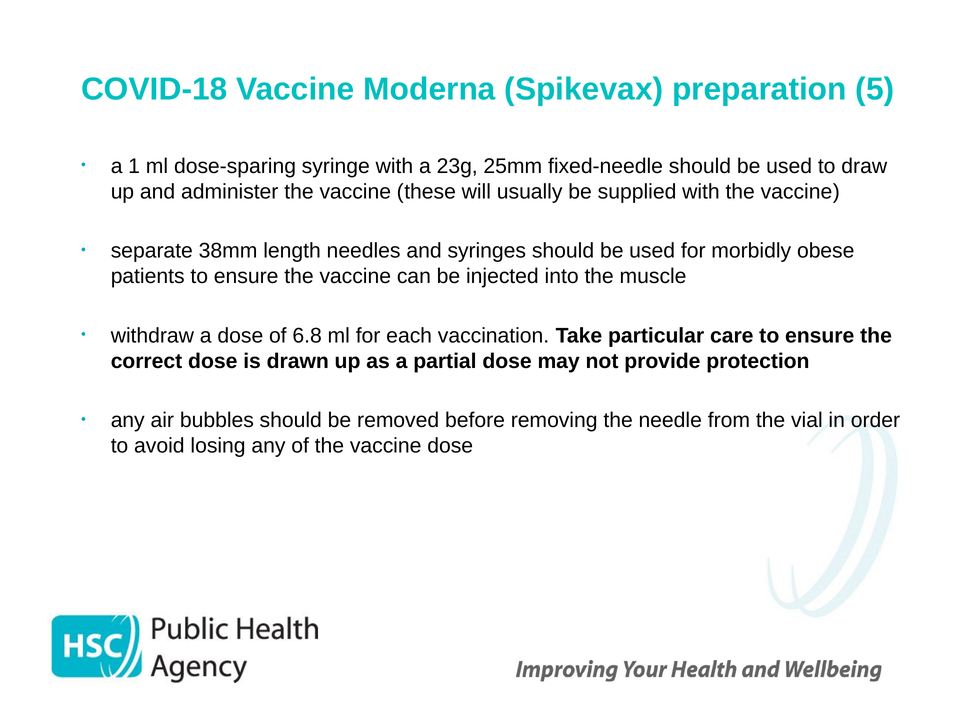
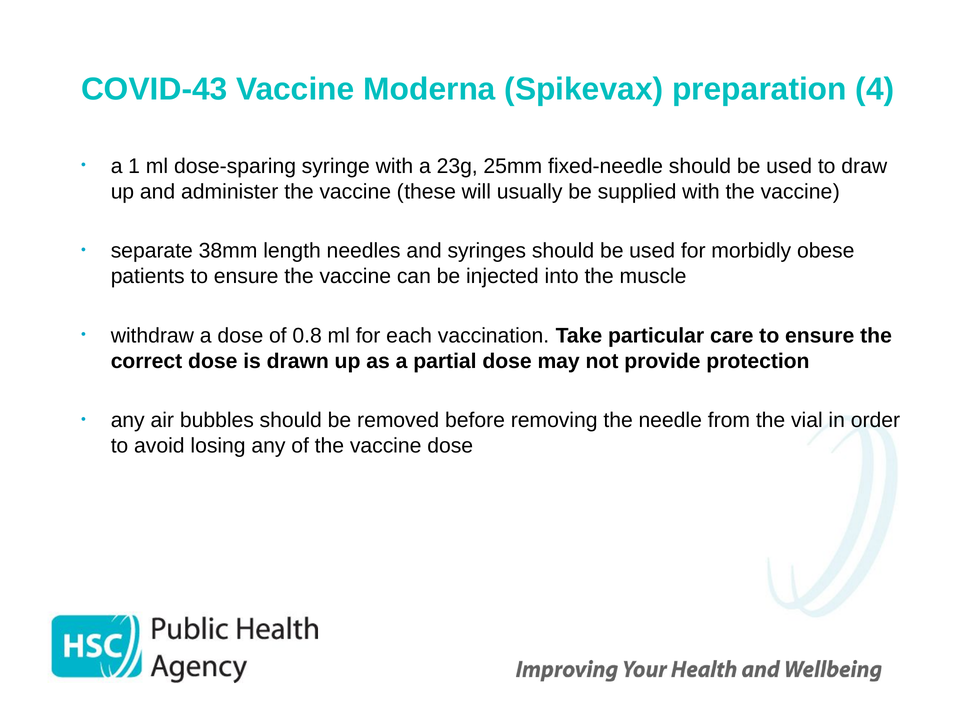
COVID-18: COVID-18 -> COVID-43 (154, 89)
5: 5 -> 4 (875, 89)
6.8: 6.8 -> 0.8 (307, 336)
